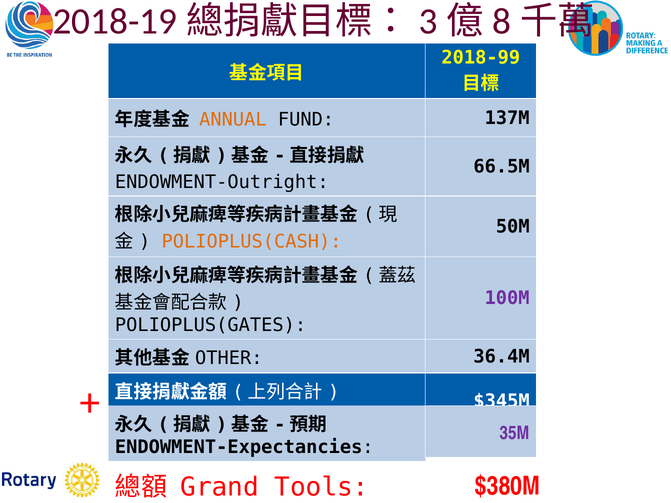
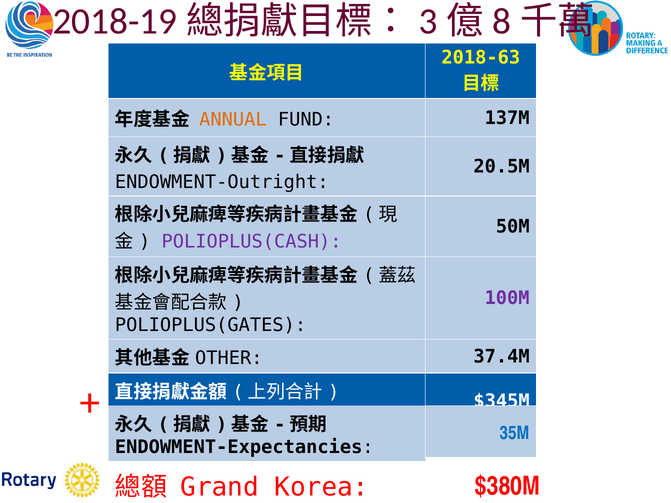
2018-99: 2018-99 -> 2018-63 (481, 58)
66.5M: 66.5M -> 20.5M (502, 167)
POLIOPLUS(CASH colour: orange -> purple (252, 242)
36.4M: 36.4M -> 37.4M (502, 357)
35M colour: purple -> blue (515, 433)
Tools: Tools -> Korea (322, 488)
